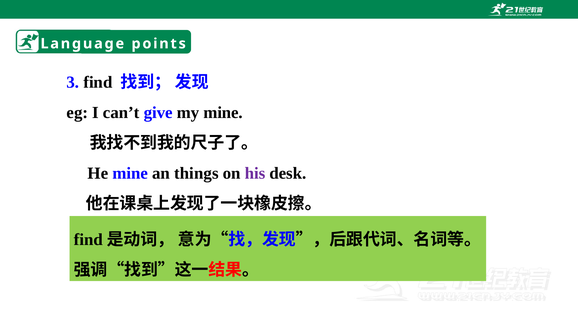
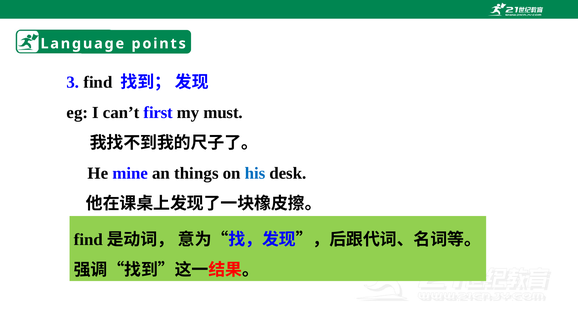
give: give -> first (158, 113)
my mine: mine -> must (223, 113)
his colour: purple -> blue (255, 173)
